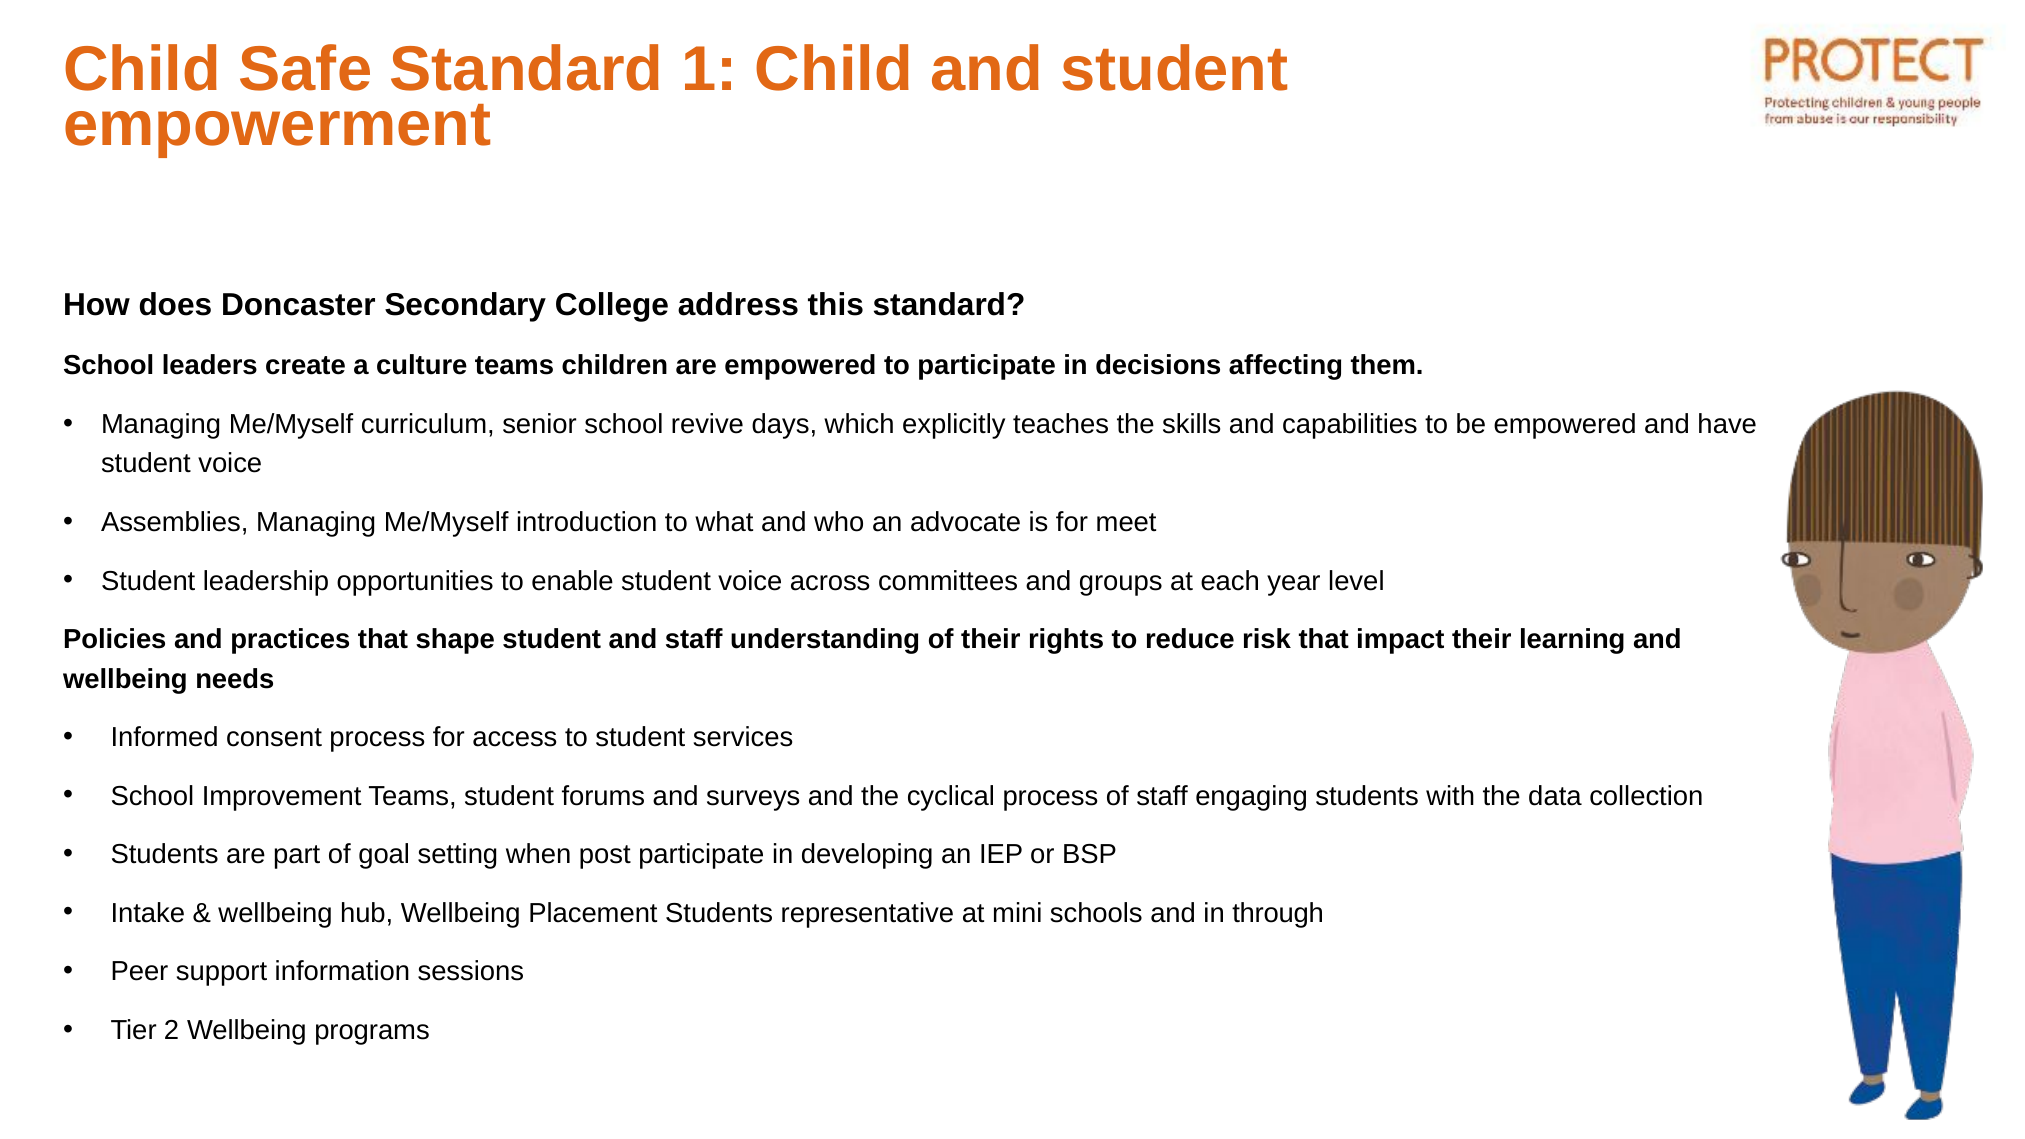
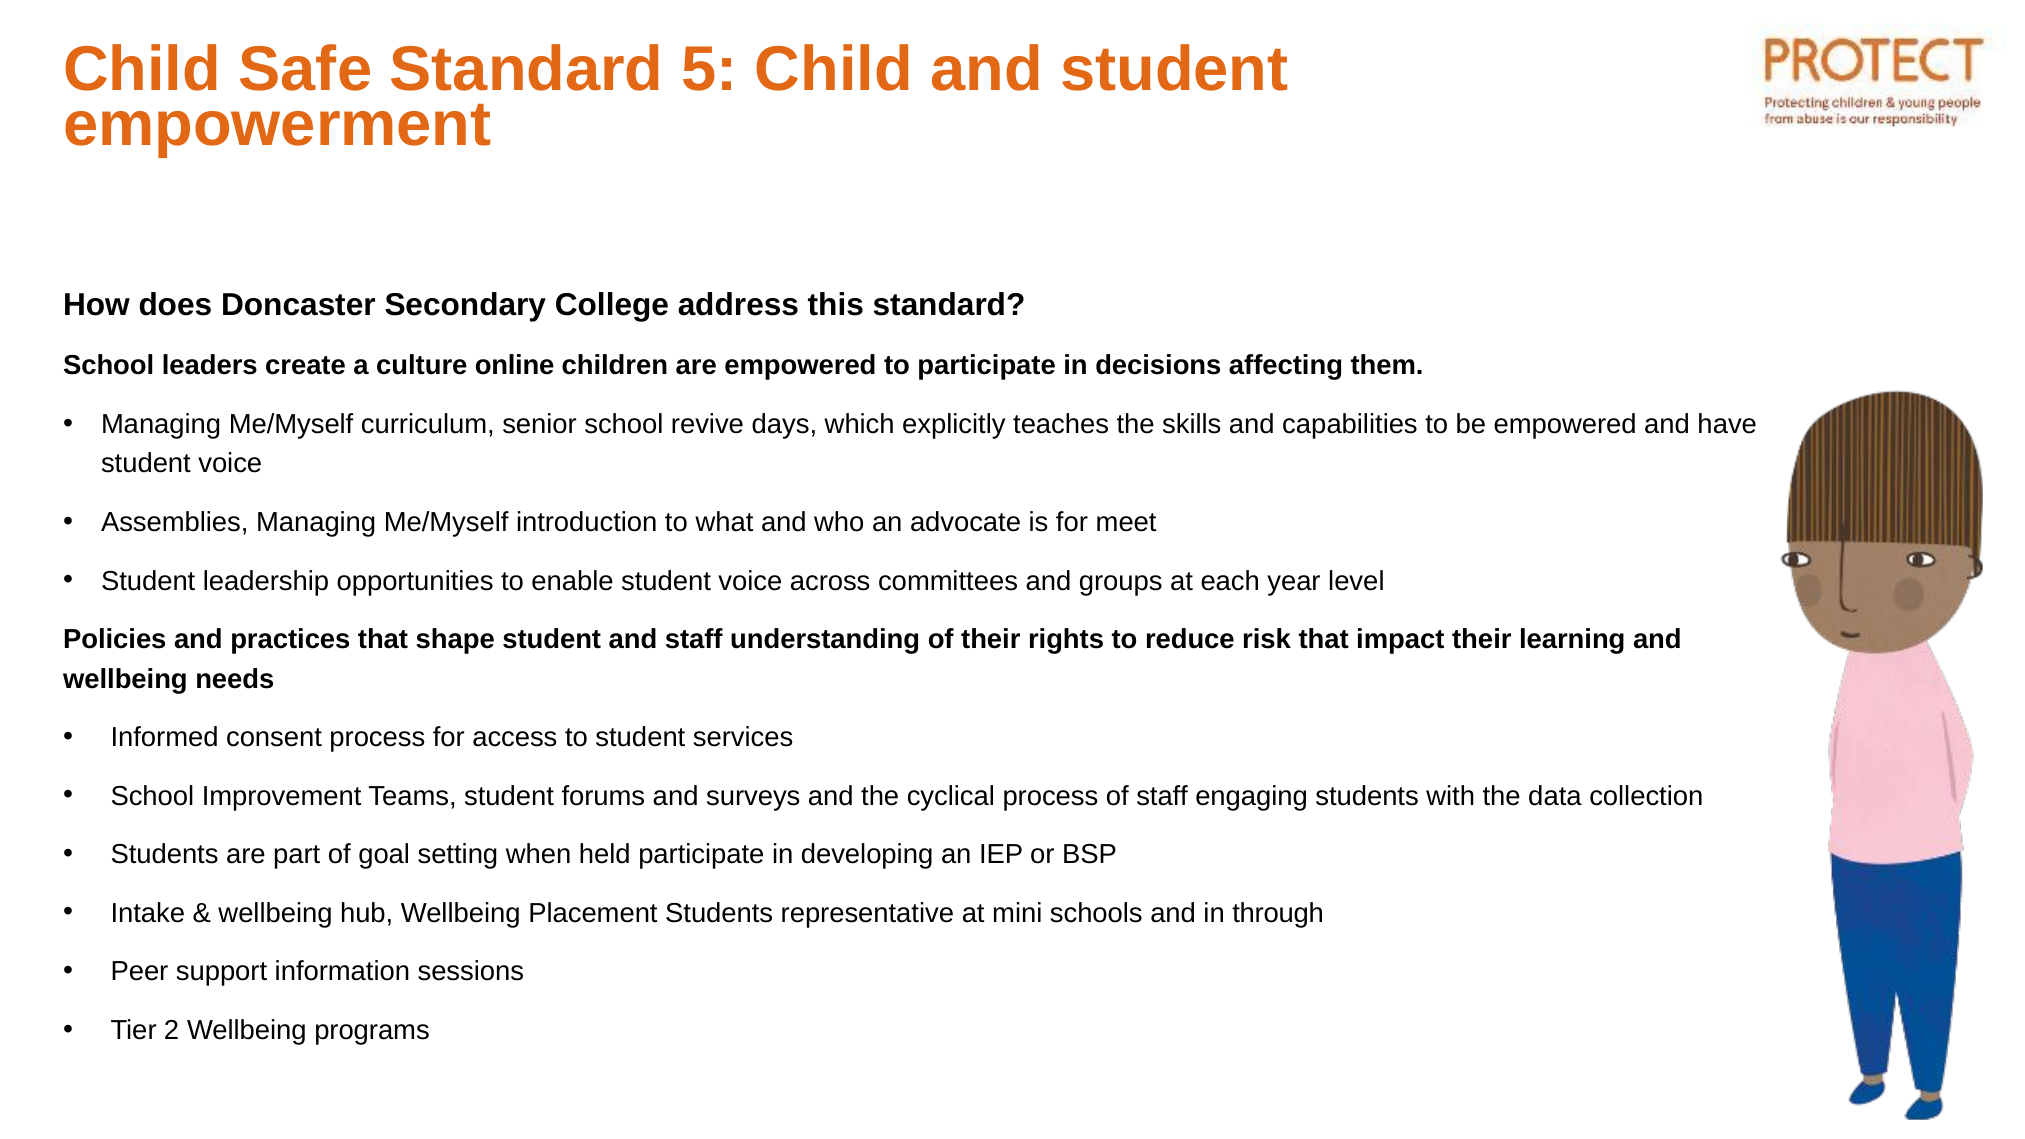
1: 1 -> 5 (709, 70)
culture teams: teams -> online (515, 366)
post: post -> held (605, 855)
